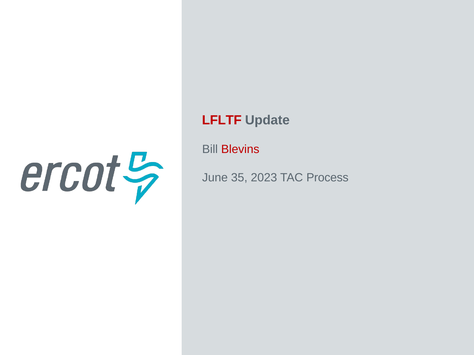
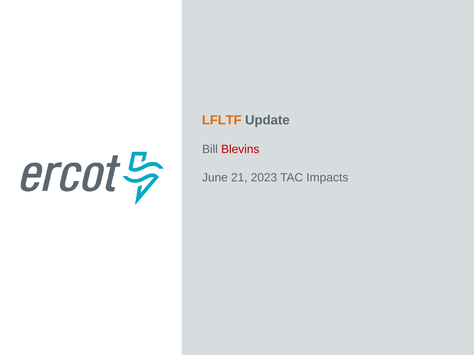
LFLTF colour: red -> orange (222, 120)
35: 35 -> 21 (239, 178)
Process: Process -> Impacts (327, 178)
